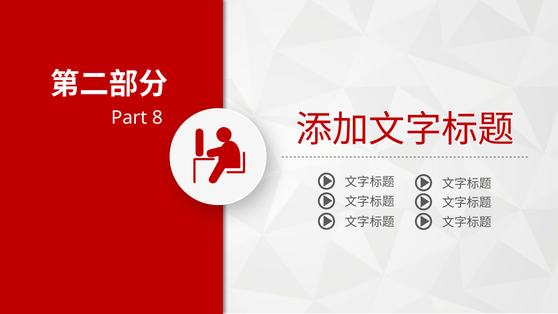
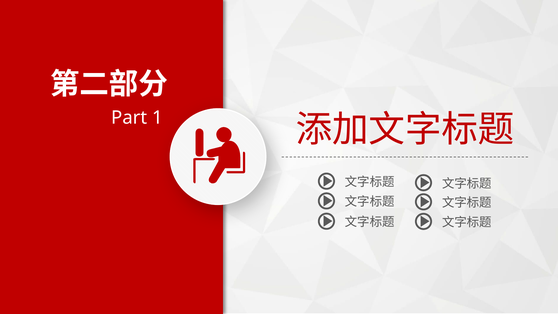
8: 8 -> 1 (158, 118)
